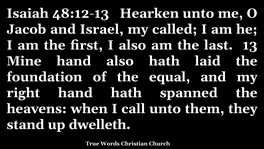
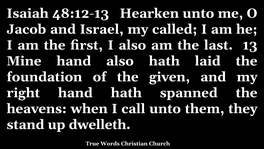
equal: equal -> given (169, 77)
